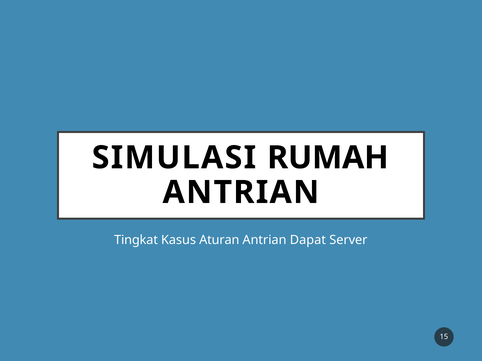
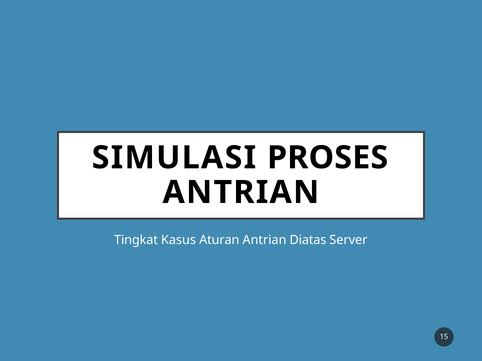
RUMAH: RUMAH -> PROSES (328, 158)
Dapat: Dapat -> Diatas (308, 240)
